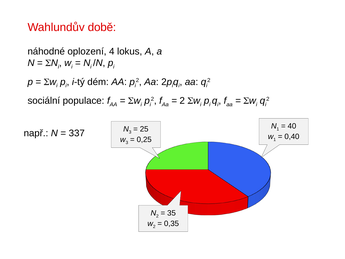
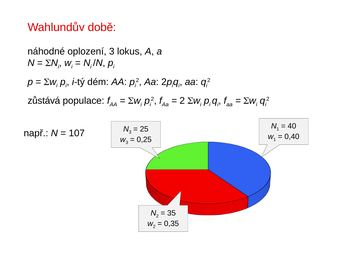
oplození 4: 4 -> 3 (112, 51)
sociální: sociální -> zůstává (44, 101)
337: 337 -> 107 (77, 133)
